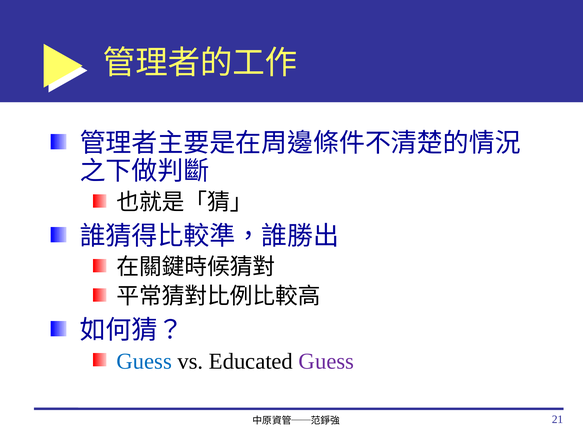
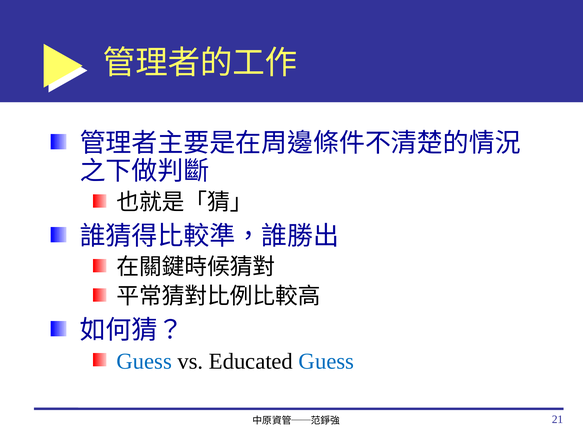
Guess colour: purple -> blue (326, 361)
